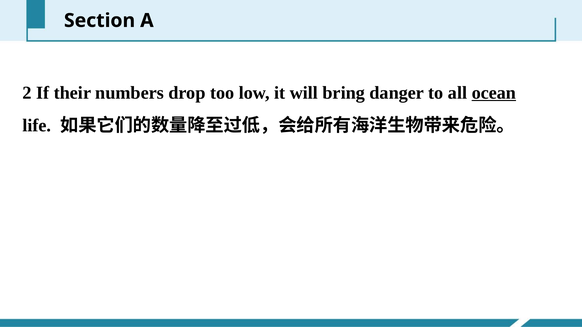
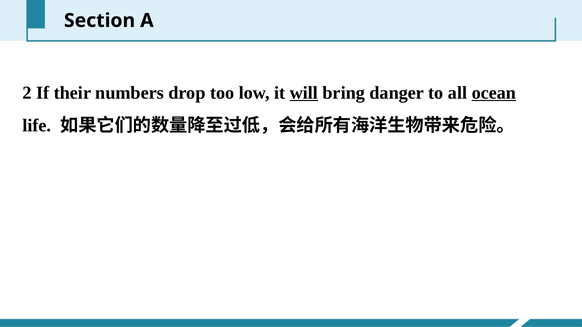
will underline: none -> present (304, 93)
